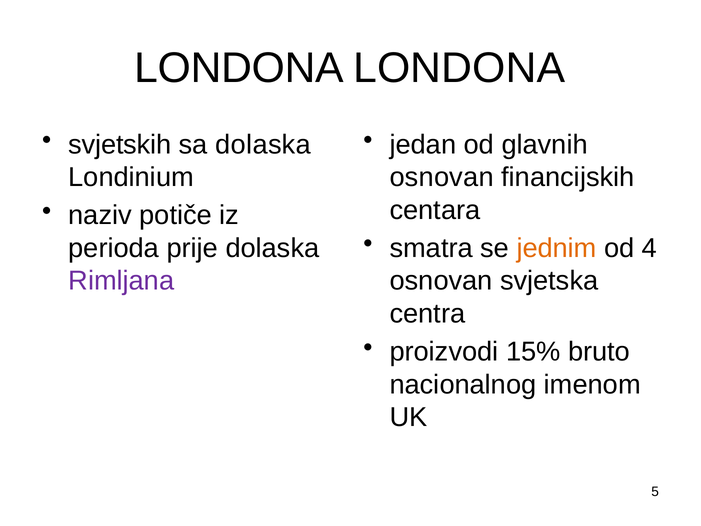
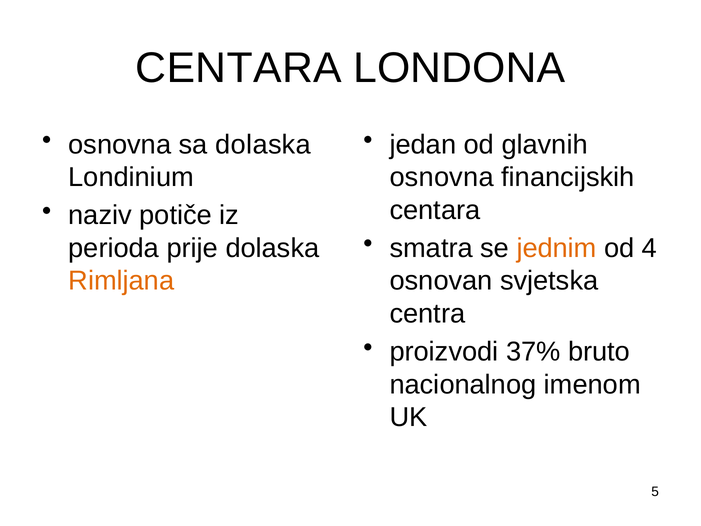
LONDONA: LONDONA -> CENTARA (239, 68)
svjetskih: svjetskih -> osnovna (120, 144)
osnovan: osnovan -> osnovna (442, 177)
Rimljana colour: purple -> orange (121, 281)
15%: 15% -> 37% (533, 352)
